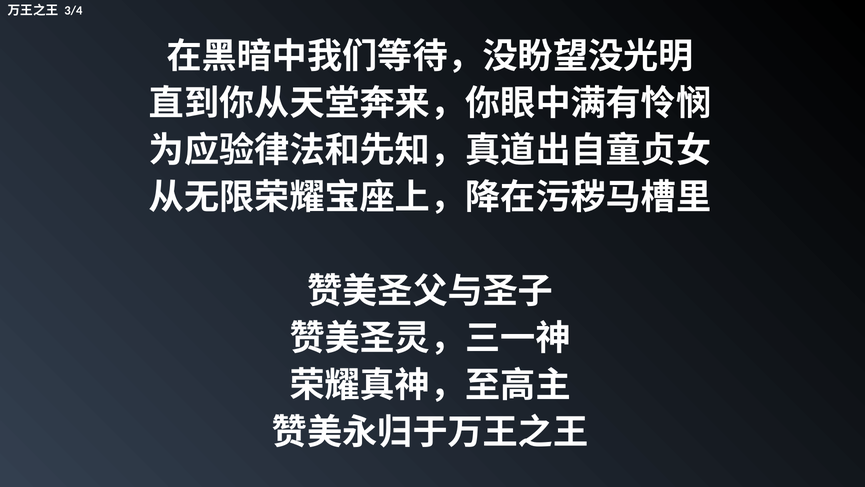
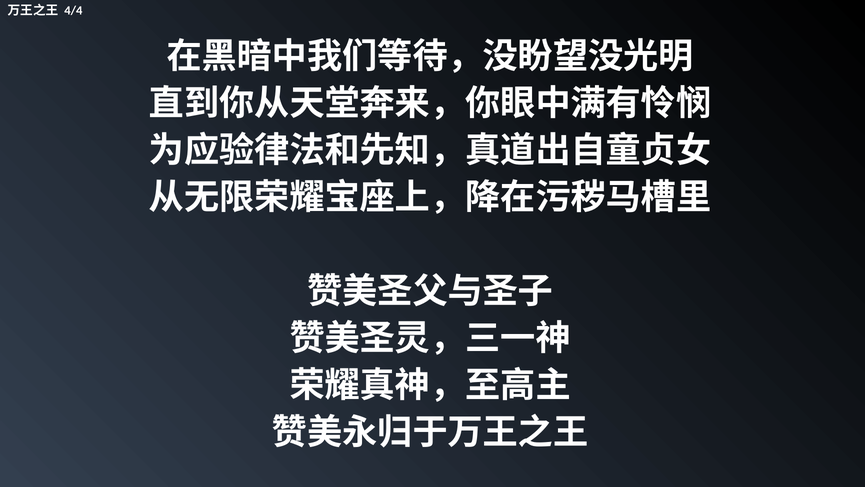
3/4: 3/4 -> 4/4 (73, 11)
